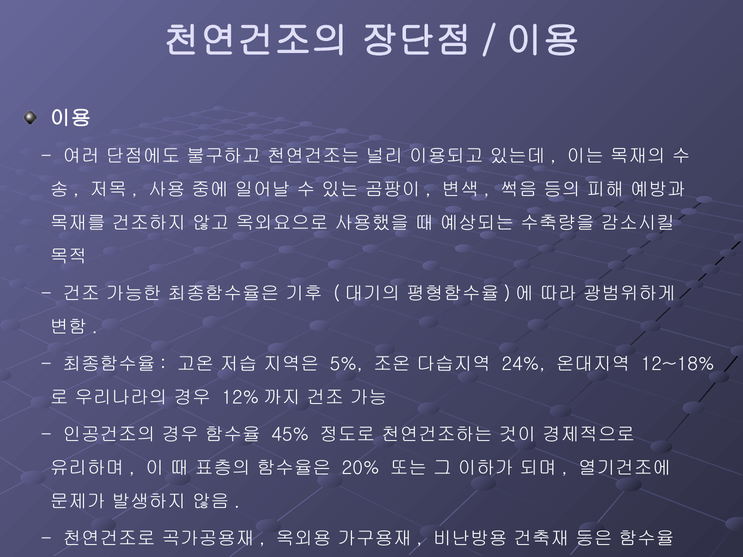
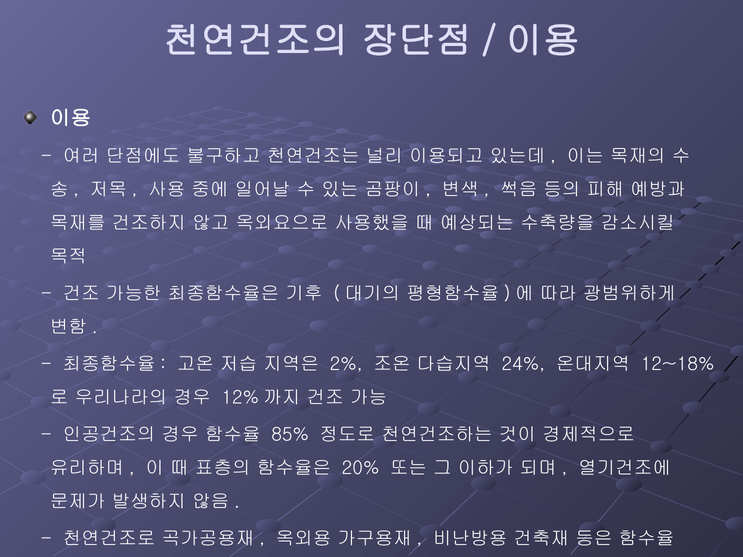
5%: 5% -> 2% (346, 364)
45%: 45% -> 85% (290, 435)
